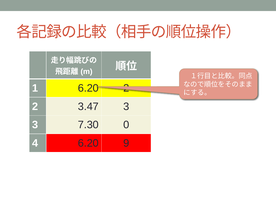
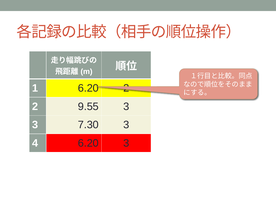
3.47: 3.47 -> 9.55 (88, 107)
7.30 0: 0 -> 3 (126, 125)
6.20 9: 9 -> 3 (126, 143)
